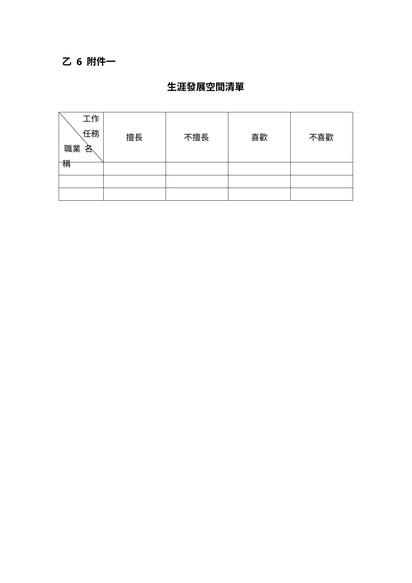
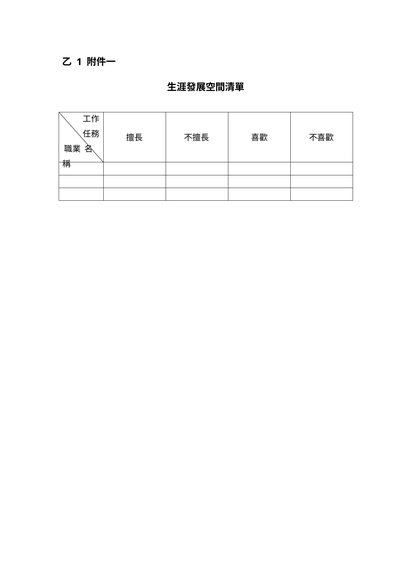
6: 6 -> 1 (79, 62)
